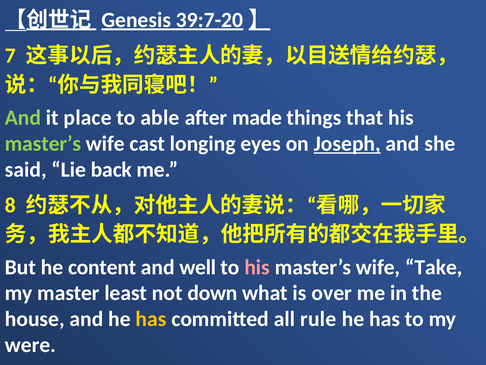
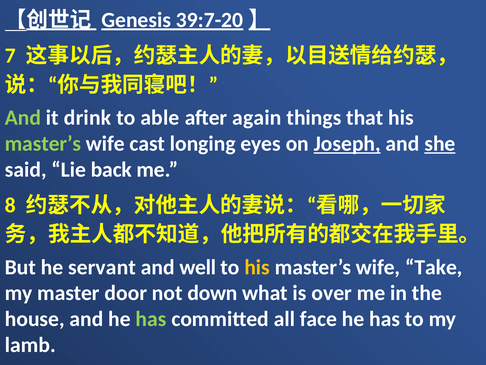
place: place -> drink (88, 117)
made: made -> again (257, 117)
she underline: none -> present (440, 143)
content: content -> servant (102, 267)
his colour: pink -> yellow (257, 267)
least: least -> door (126, 293)
has colour: yellow -> light green (151, 319)
rule: rule -> face (318, 319)
were: were -> lamb (30, 345)
